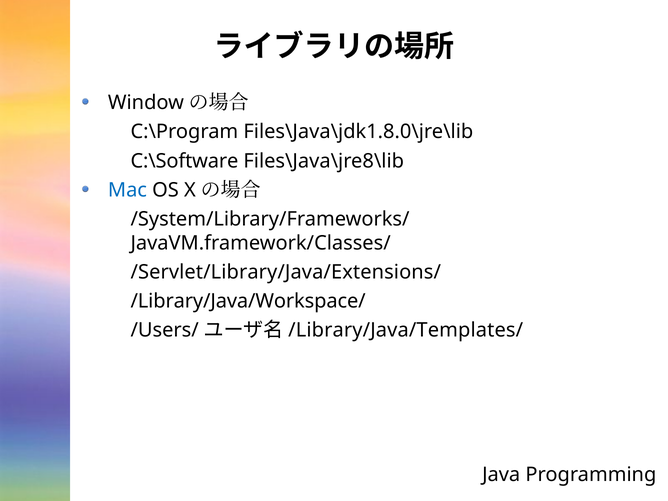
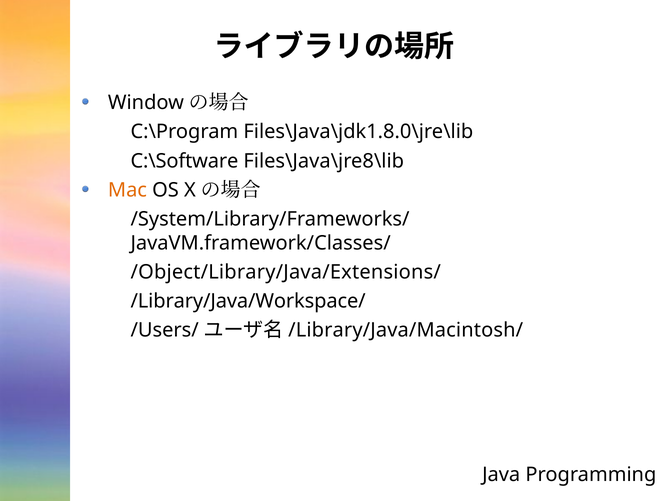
Mac colour: blue -> orange (127, 190)
/Servlet/Library/Java/Extensions/: /Servlet/Library/Java/Extensions/ -> /Object/Library/Java/Extensions/ (286, 272)
/Library/Java/Templates/: /Library/Java/Templates/ -> /Library/Java/Macintosh/ (406, 330)
